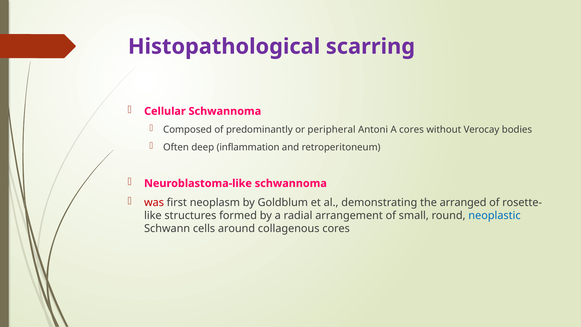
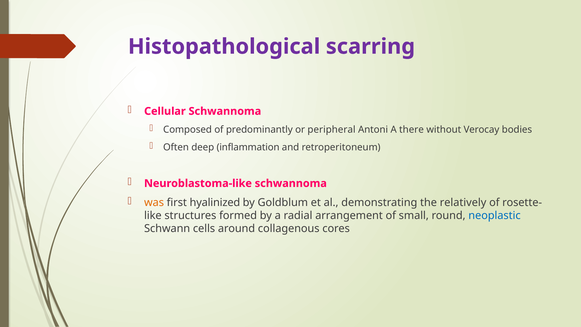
A cores: cores -> there (411, 129)
was colour: red -> orange (154, 202)
neoplasm: neoplasm -> hyalinized (215, 202)
arranged: arranged -> relatively (463, 202)
